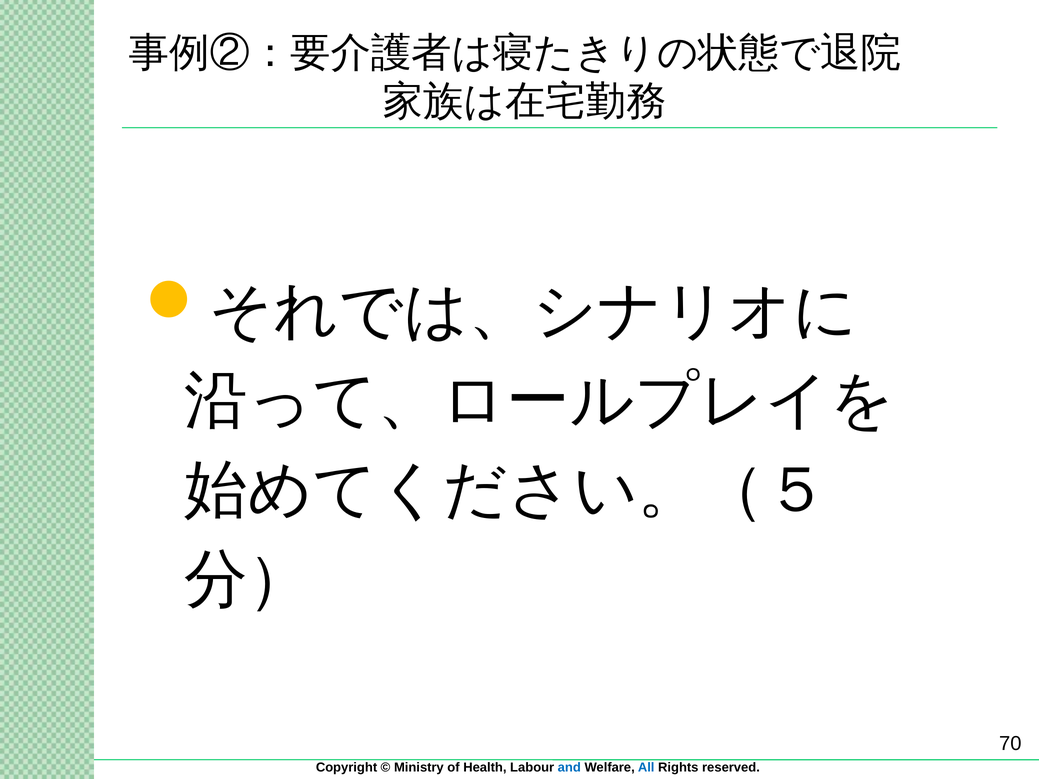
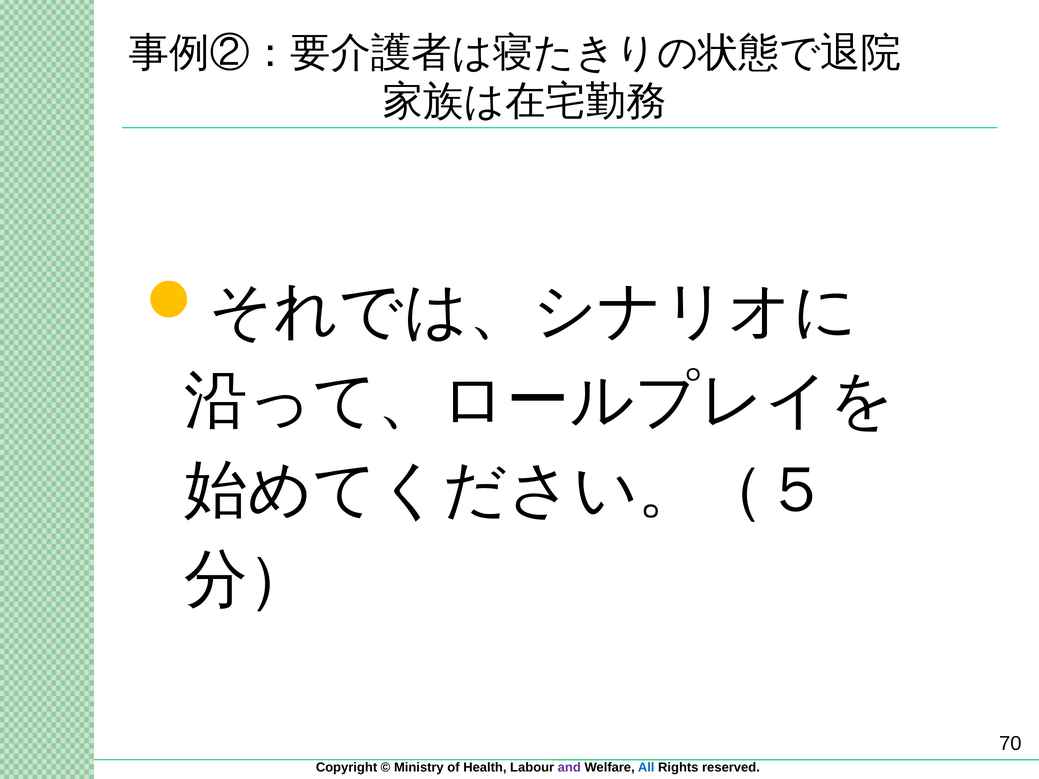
and colour: blue -> purple (569, 768)
